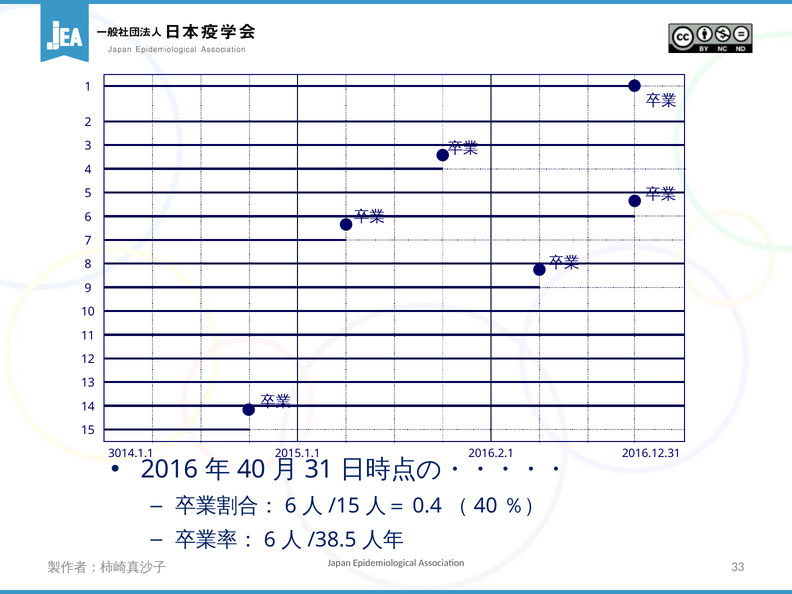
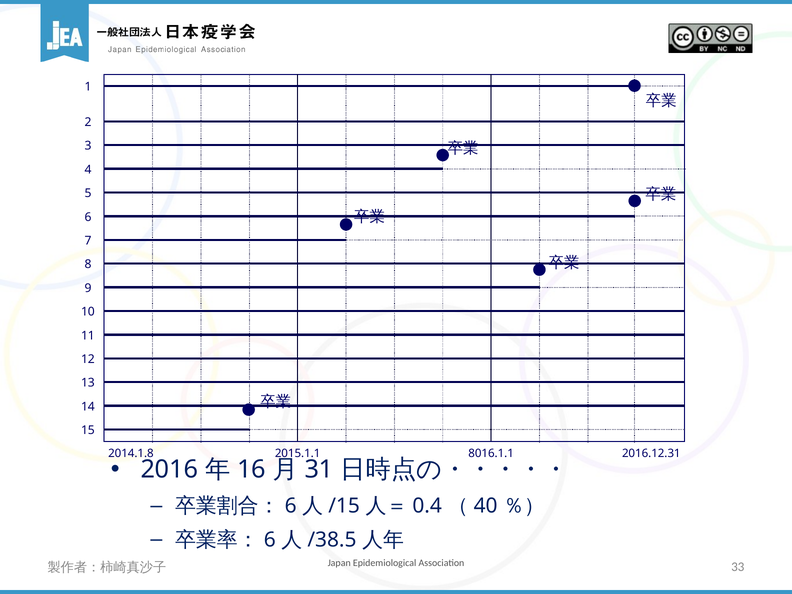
3014.1.1: 3014.1.1 -> 2014.1.8 (131, 454)
2016.2.1: 2016.2.1 -> 8016.1.1 (491, 454)
40: 40 -> 16 (251, 469)
